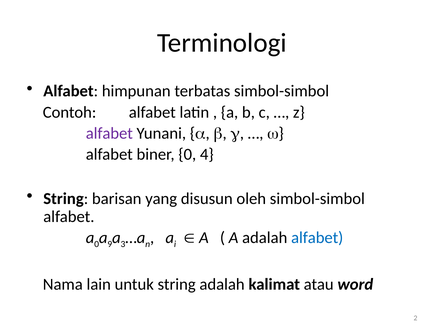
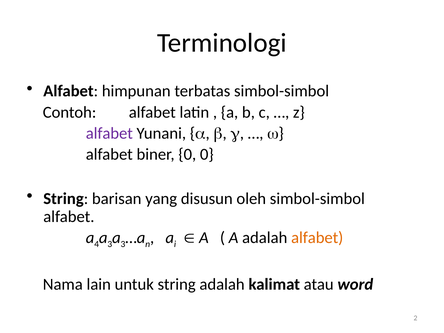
0 4: 4 -> 0 (207, 154)
a 0: 0 -> 4 (97, 244)
9: 9 -> 3 (110, 244)
alfabet colour: blue -> orange (317, 238)
